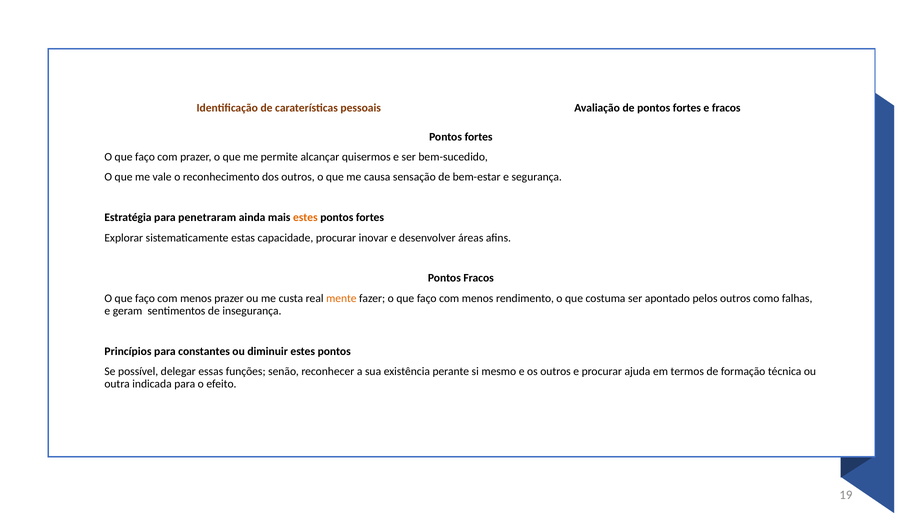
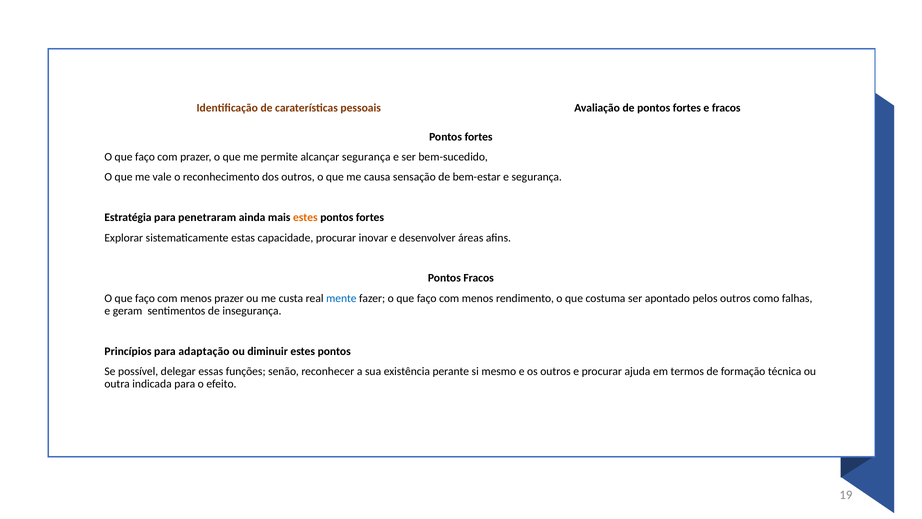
alcançar quisermos: quisermos -> segurança (366, 157)
mente colour: orange -> blue (341, 298)
constantes: constantes -> adaptação (204, 351)
